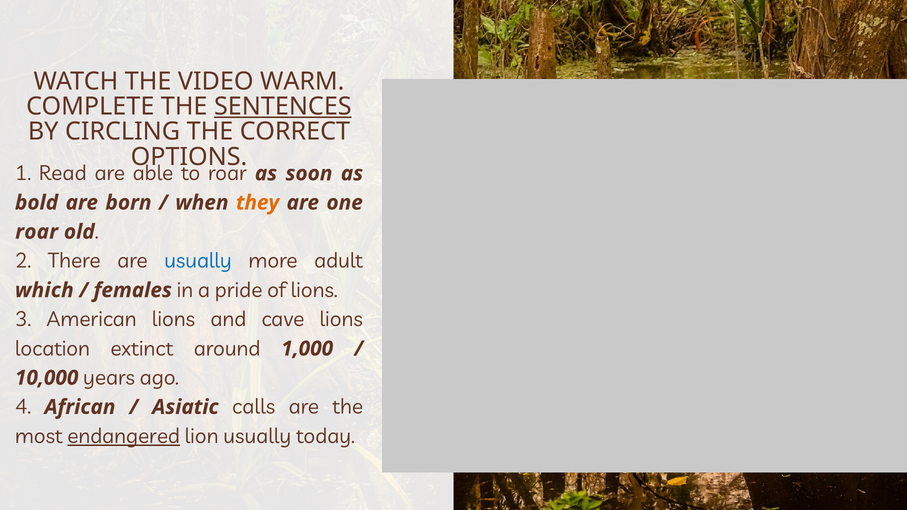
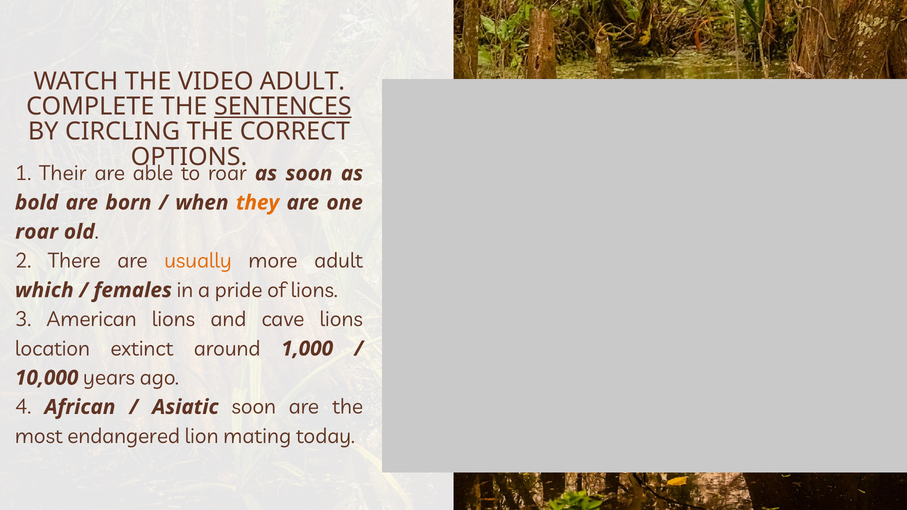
VIDEO WARM: WARM -> ADULT (302, 81)
Read: Read -> Their (63, 174)
usually colour: blue -> orange (198, 261)
Asiatic calls: calls -> soon (254, 407)
endangered underline: present -> none (124, 436)
lion usually: usually -> mating (257, 436)
